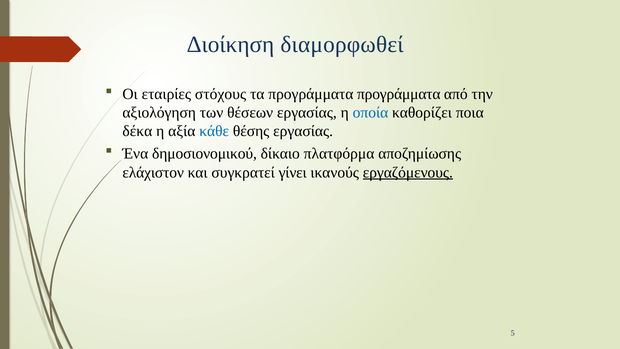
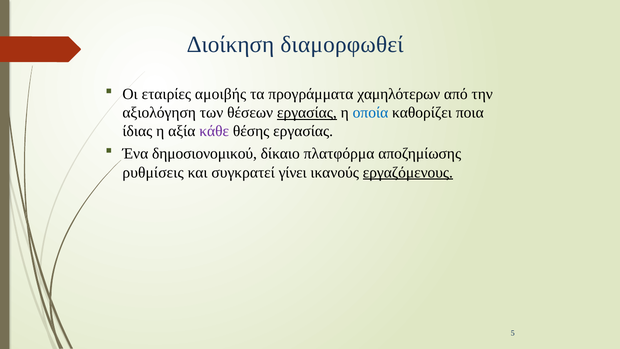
στόχους: στόχους -> αμοιβής (221, 94)
προγράμματα προγράμματα: προγράμματα -> χαμηλότερων (399, 94)
εργασίας underline: none -> present (307, 113)
δέκα: δέκα -> ίδιας (137, 131)
κάθε colour: blue -> purple (214, 131)
ελάχιστον: ελάχιστον -> ρυθμίσεις (153, 172)
